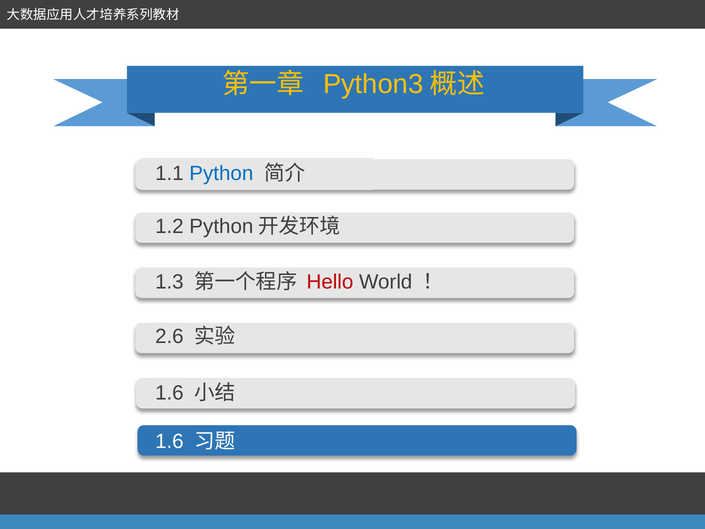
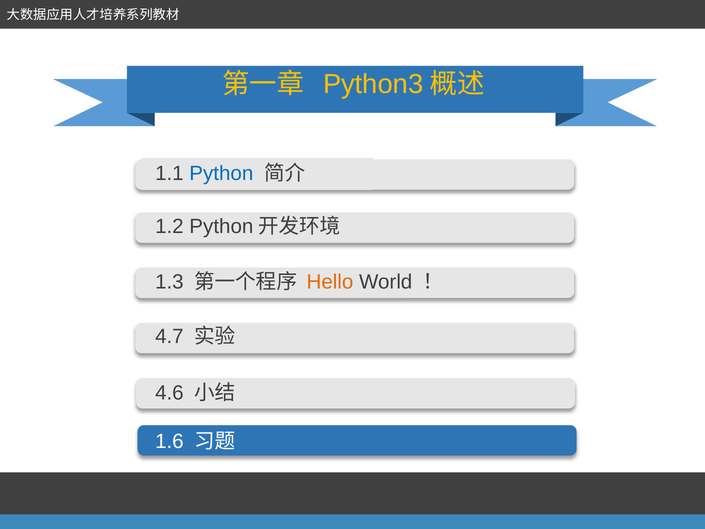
Hello colour: red -> orange (330, 282)
2.6: 2.6 -> 4.7 (169, 337)
1.6: 1.6 -> 4.6 (169, 393)
